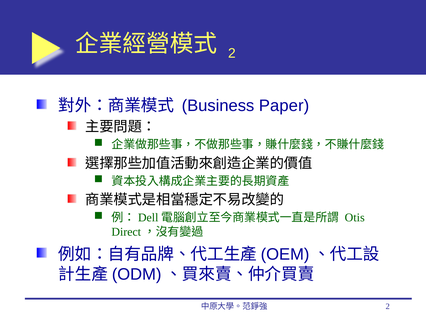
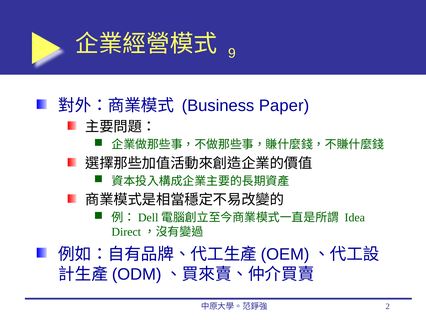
2: 2 -> 9 (232, 53)
Otis: Otis -> Idea (355, 217)
